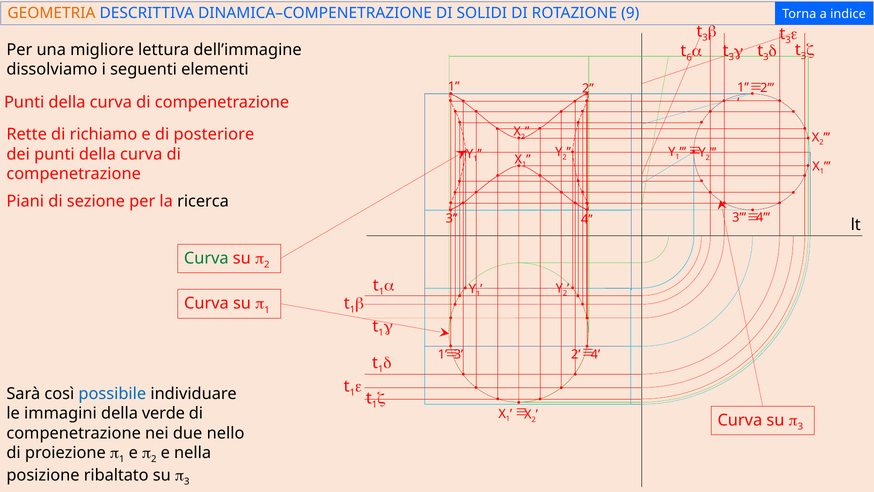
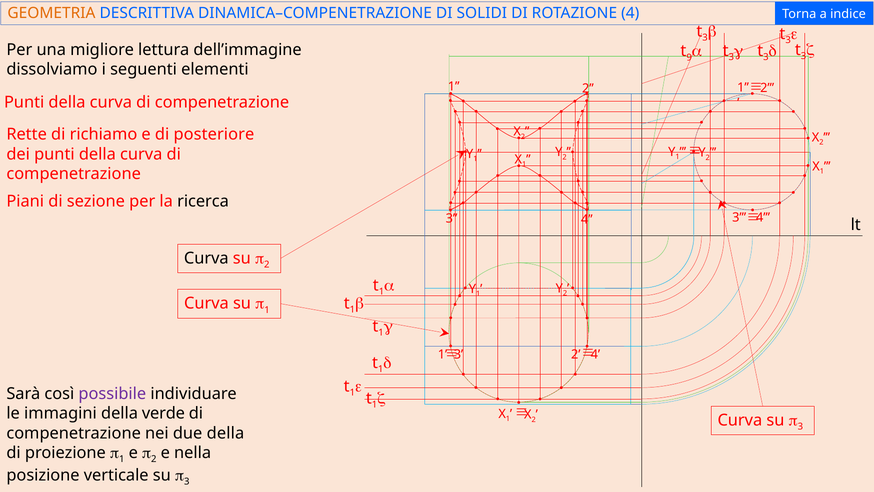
ROTAZIONE 9: 9 -> 4 (630, 13)
6: 6 -> 9 (689, 57)
Curva colour: green -> black (206, 258)
possibile colour: blue -> purple (112, 394)
due nello: nello -> della (225, 433)
ribaltato: ribaltato -> verticale (116, 475)
